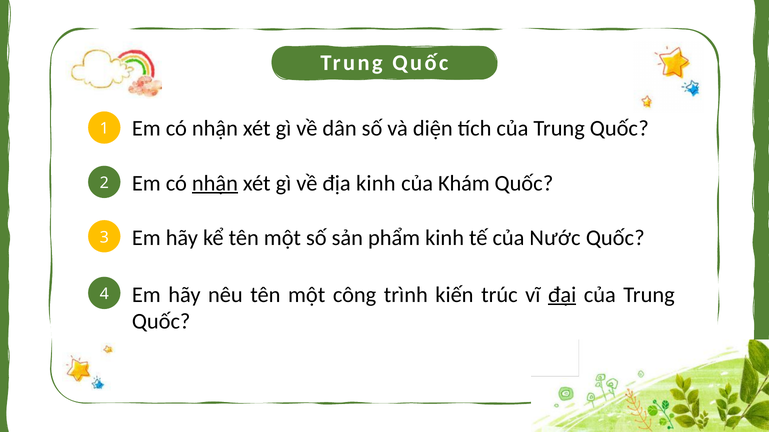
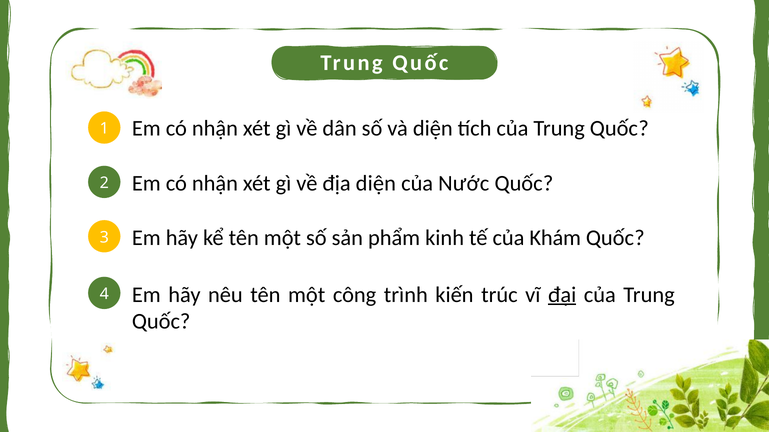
nhận underline: present -> none (215, 183)
địa kinh: kinh -> diện (376, 183)
Khám: Khám -> Nước (464, 183)
Nước: Nước -> Khám (555, 238)
